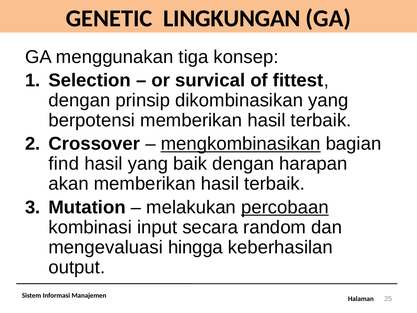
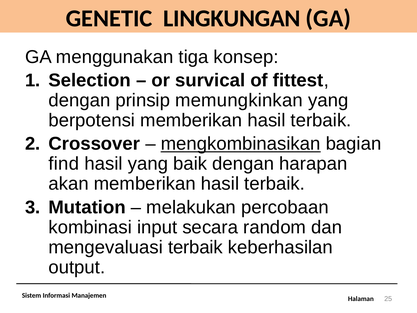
dikombinasikan: dikombinasikan -> memungkinkan (239, 100)
percobaan underline: present -> none (285, 207)
mengevaluasi hingga: hingga -> terbaik (195, 247)
